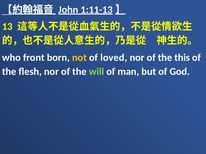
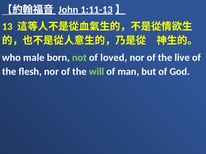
front: front -> male (34, 58)
not colour: yellow -> light green (79, 58)
this: this -> live (182, 58)
